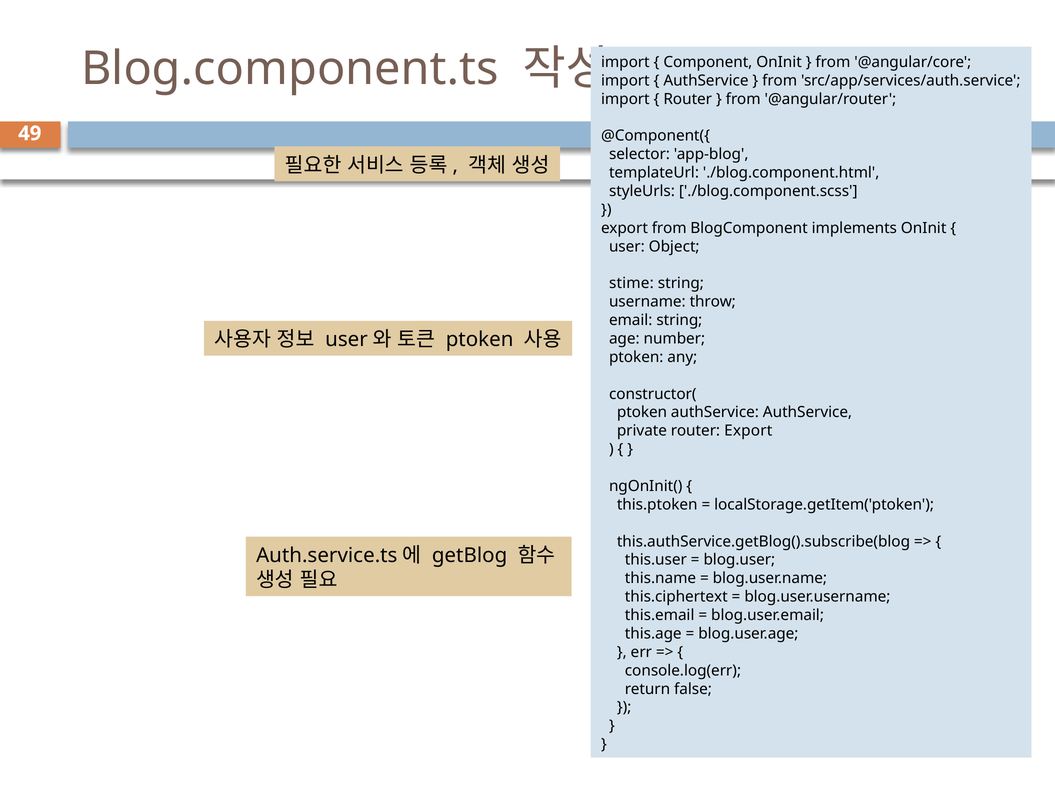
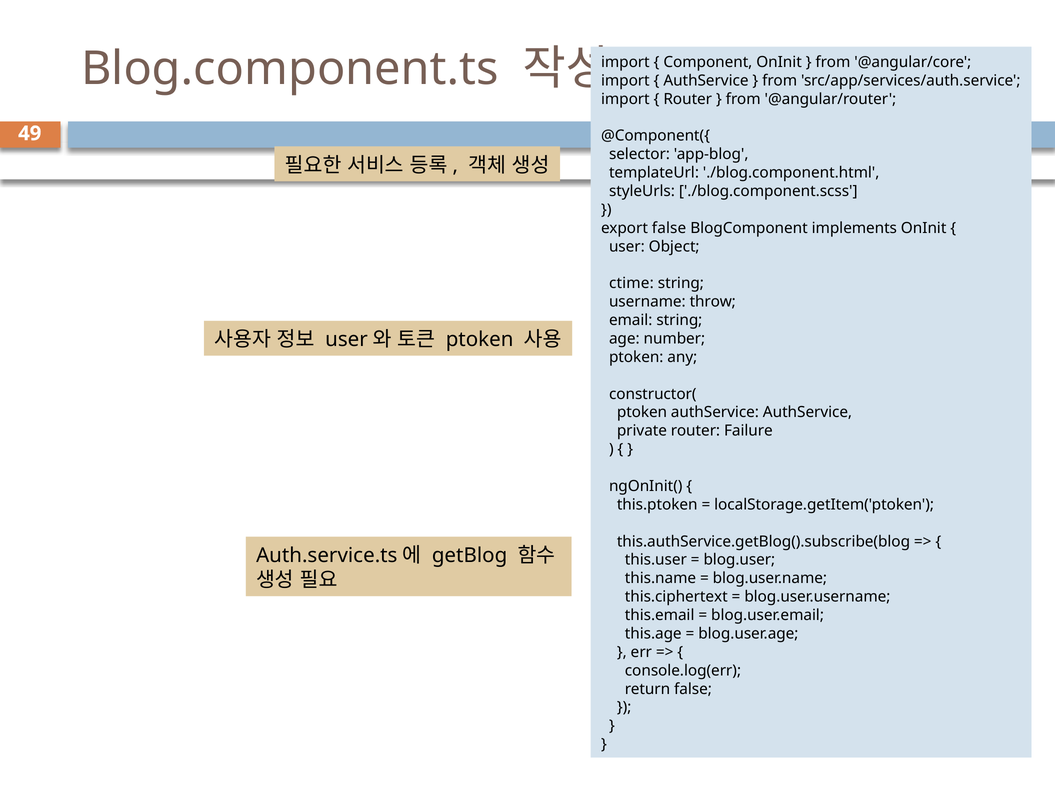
export from: from -> false (669, 228)
stime: stime -> ctime (631, 283)
router Export: Export -> Failure (748, 431)
